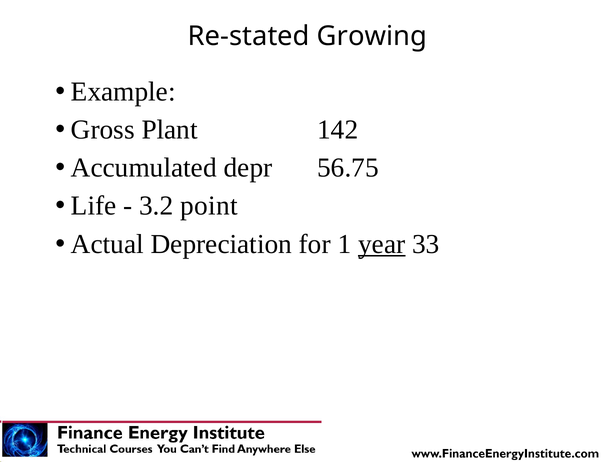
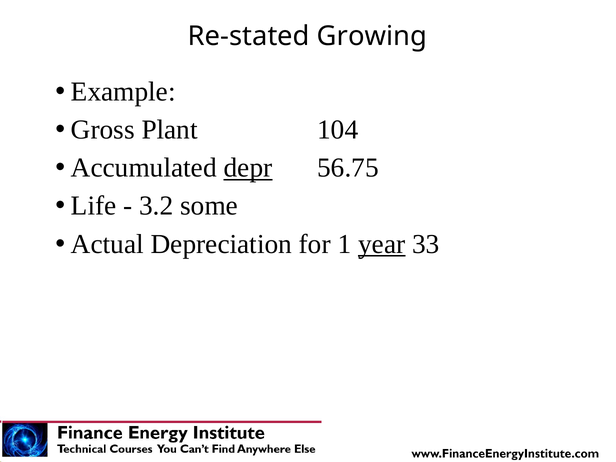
142: 142 -> 104 (338, 130)
depr underline: none -> present (248, 168)
point: point -> some (209, 206)
